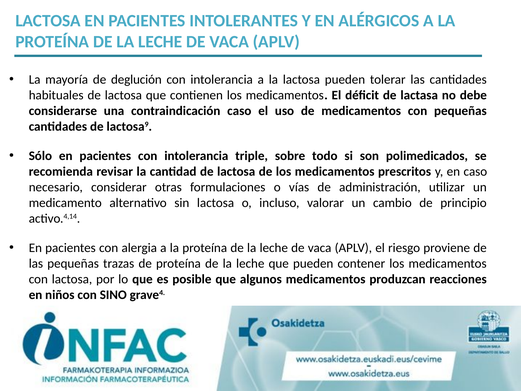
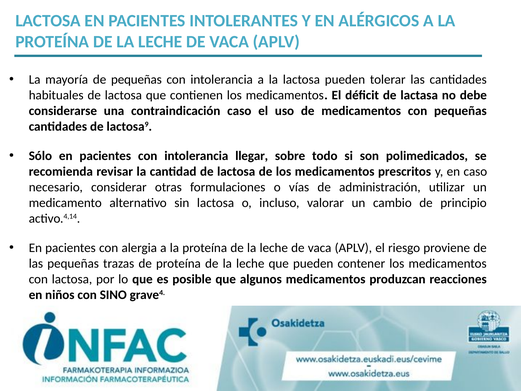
de deglución: deglución -> pequeñas (136, 79)
triple: triple -> llegar (252, 156)
